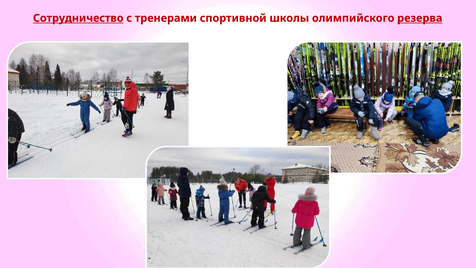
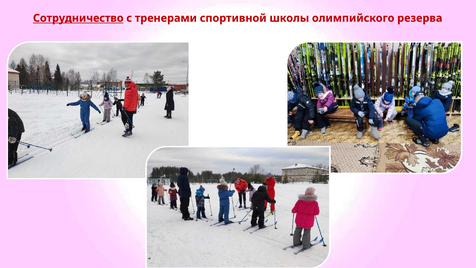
резерва underline: present -> none (420, 18)
